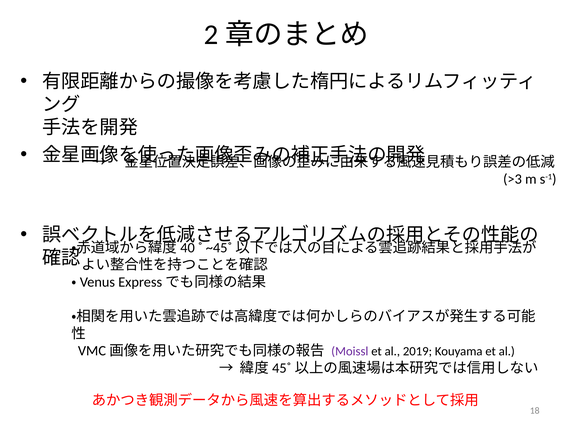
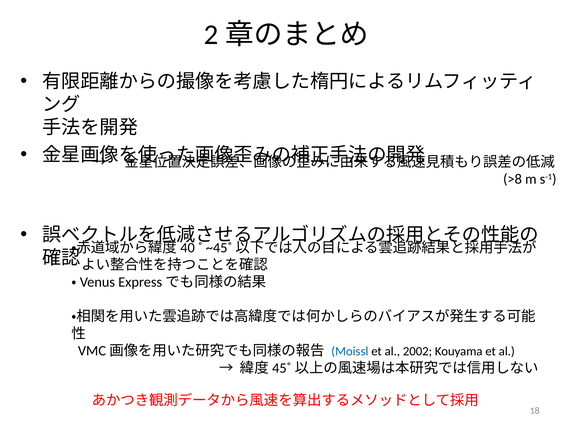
>3: >3 -> >8 (512, 179)
Moissl colour: purple -> blue (350, 352)
2019: 2019 -> 2002 (417, 352)
